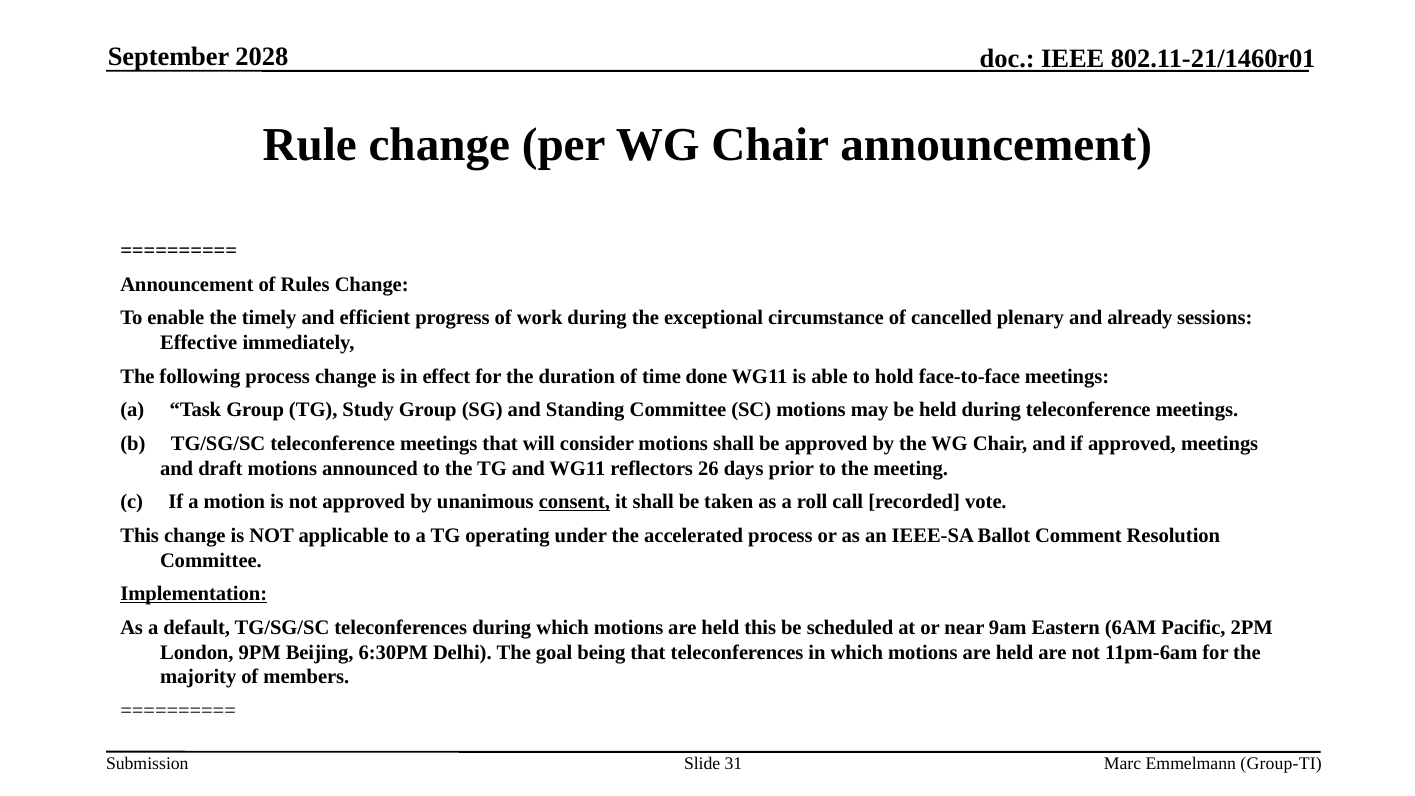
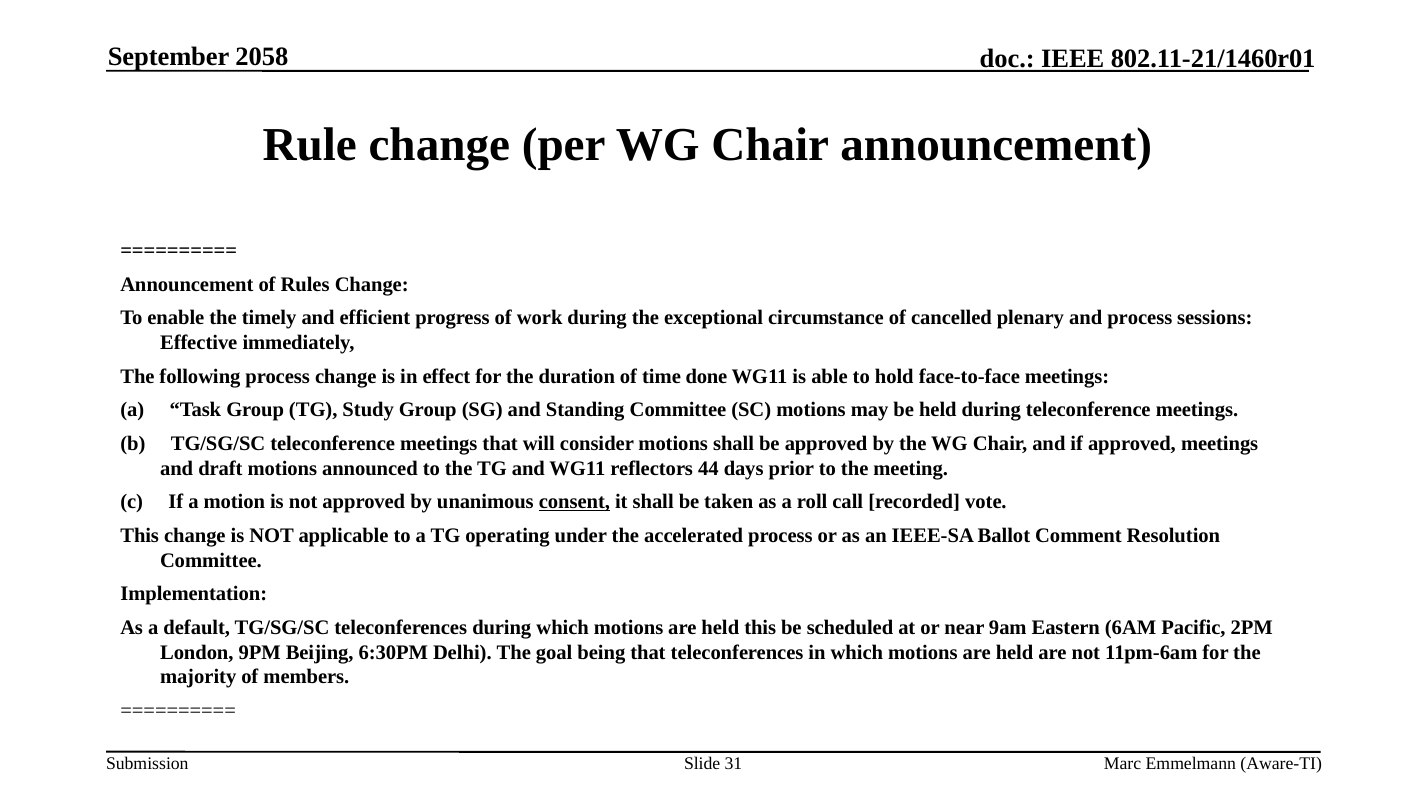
2028: 2028 -> 2058 (262, 56)
and already: already -> process (1140, 318)
26: 26 -> 44 (708, 468)
Implementation underline: present -> none (194, 594)
Group-TI: Group-TI -> Aware-TI (1281, 763)
